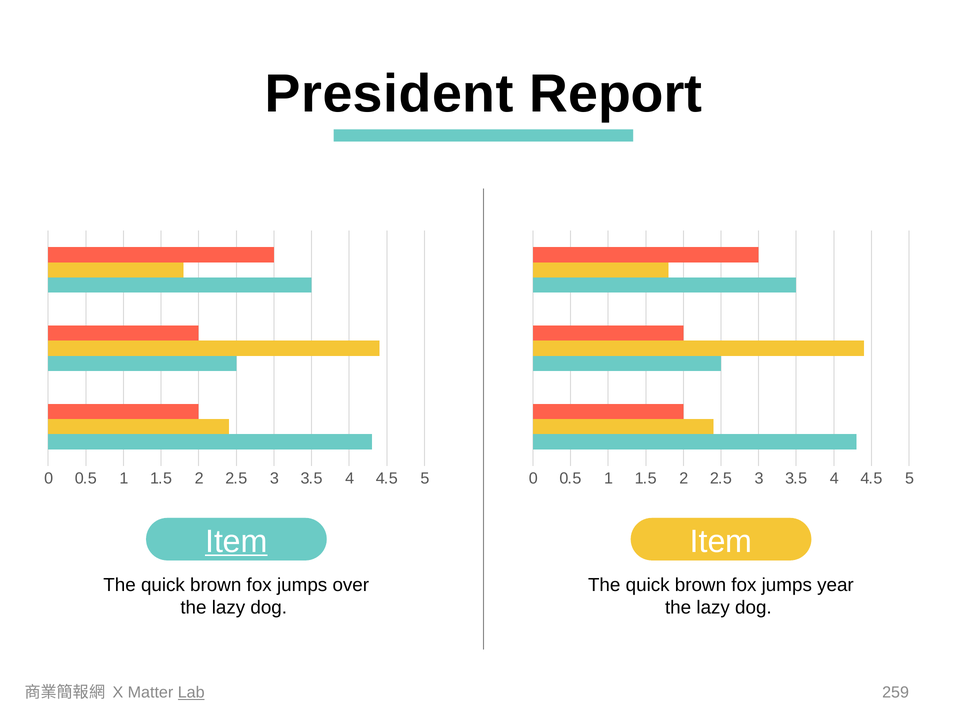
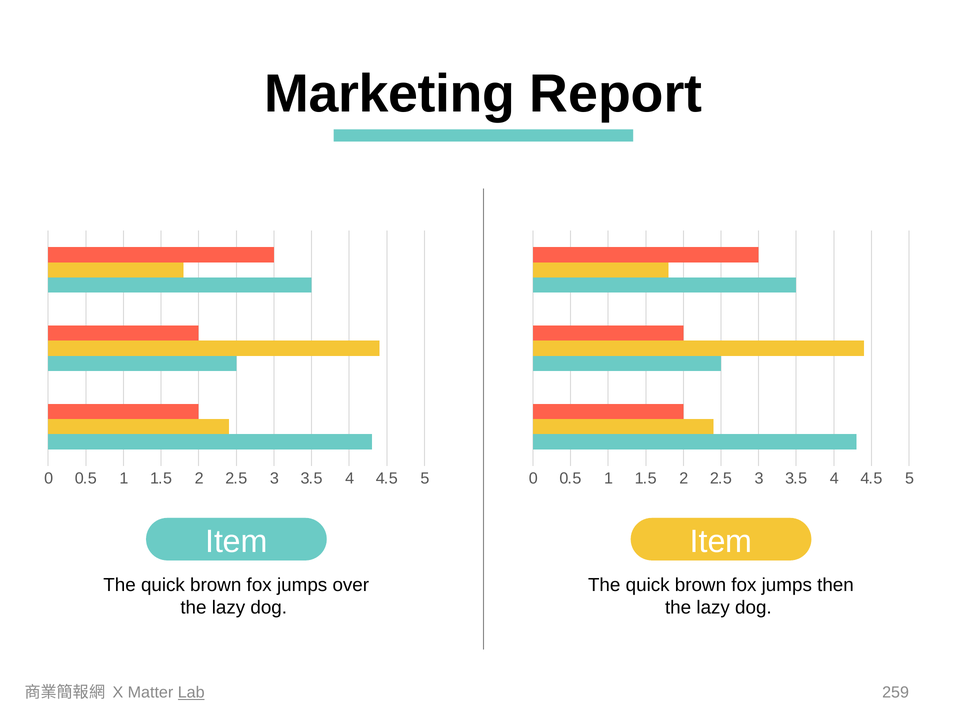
President: President -> Marketing (390, 94)
Item underline: present -> none (236, 542)
year: year -> then (835, 585)
